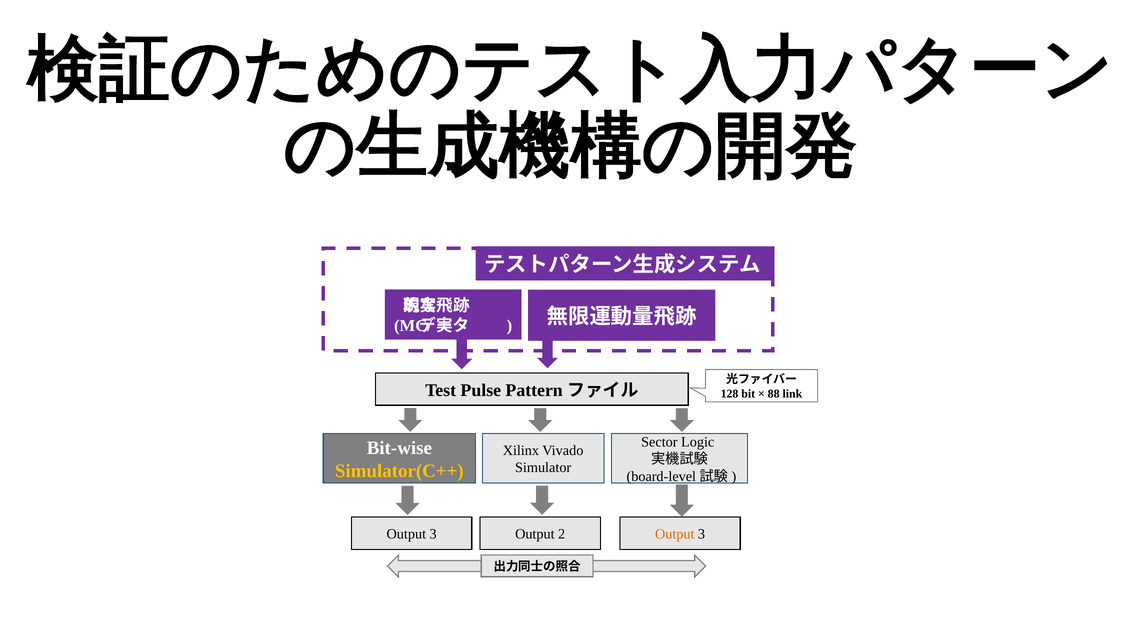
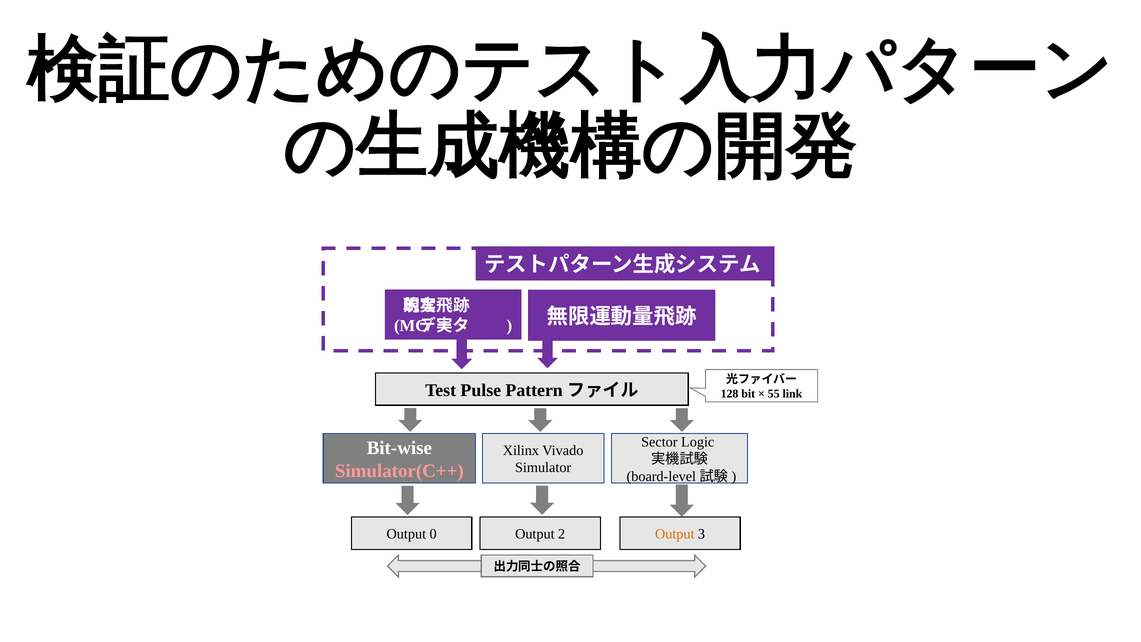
88: 88 -> 55 (774, 394)
Simulator(C++ colour: yellow -> pink (399, 471)
3: 3 -> 0 (433, 534)
